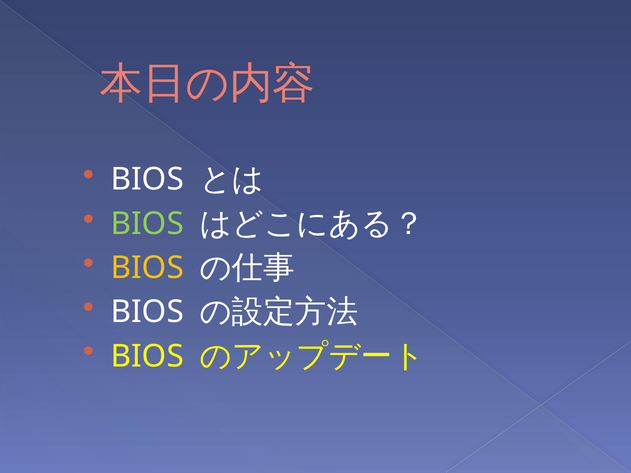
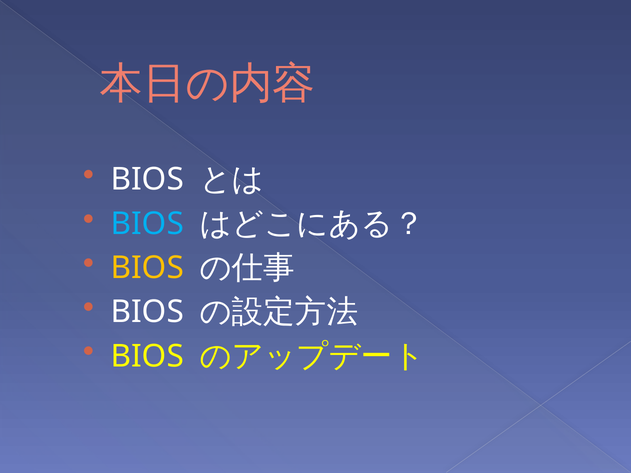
BIOS colour: light green -> light blue (147, 224)
